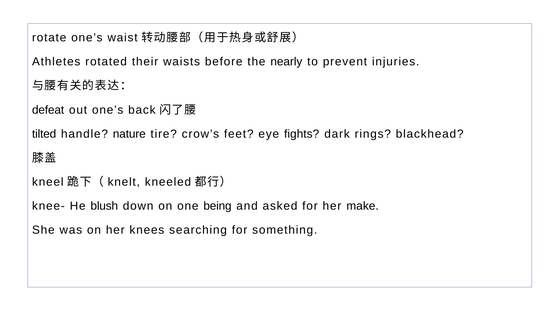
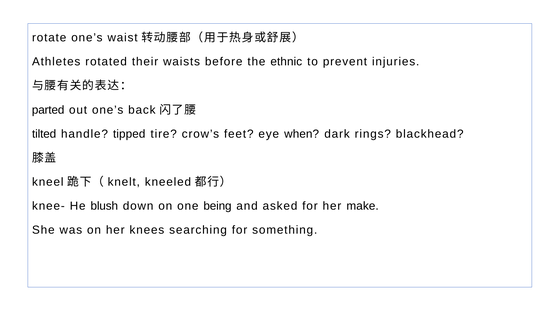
nearly: nearly -> ethnic (286, 62)
defeat: defeat -> parted (48, 110)
nature: nature -> tipped (129, 134)
fights: fights -> when (302, 134)
